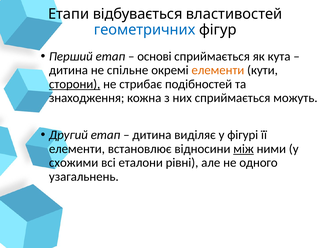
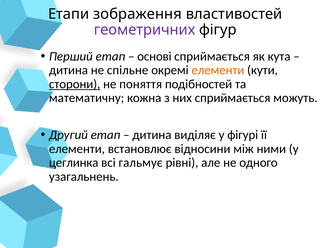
відбувається: відбувається -> зображення (137, 14)
геометричних colour: blue -> purple (145, 30)
стрибає: стрибає -> поняття (141, 84)
знаходження: знаходження -> математичну (87, 98)
між underline: present -> none (244, 149)
схожими: схожими -> цеглинка (74, 162)
еталони: еталони -> гальмує (141, 162)
